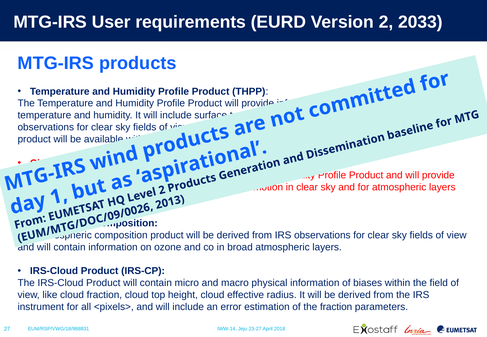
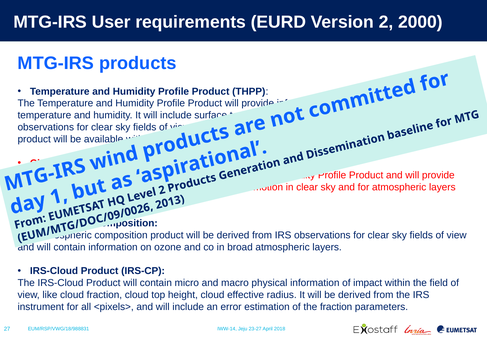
2033: 2033 -> 2000 (420, 22)
biases: biases -> impact (368, 283)
